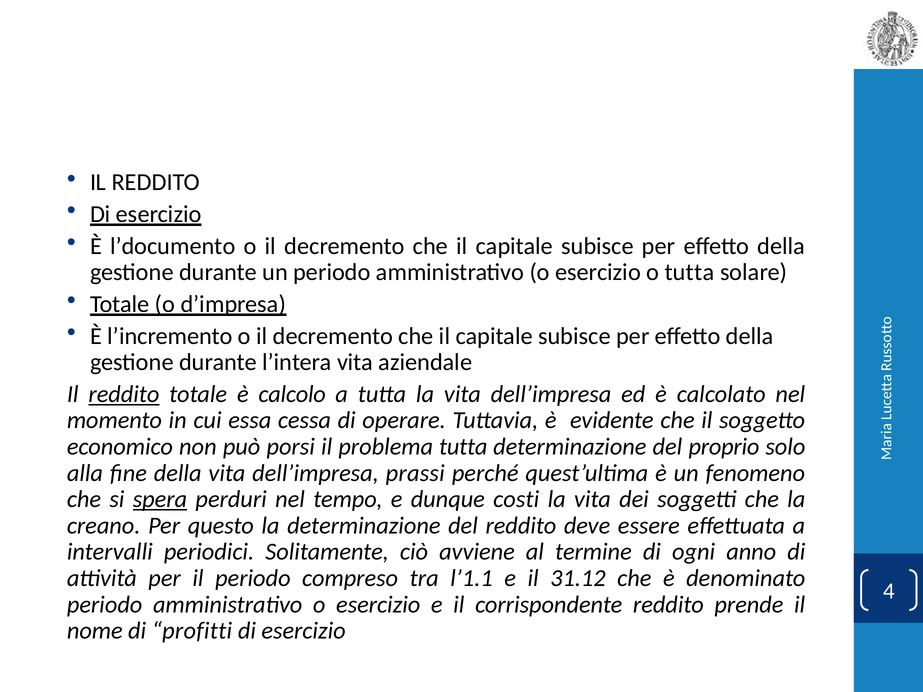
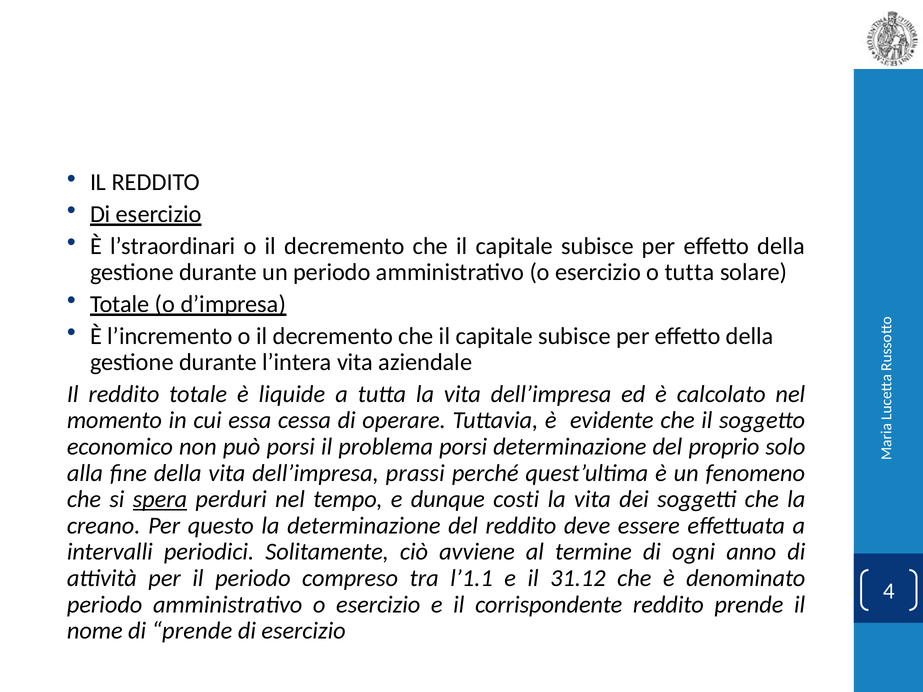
l’documento: l’documento -> l’straordinari (173, 246)
reddito underline: present -> none (124, 394)
calcolo: calcolo -> liquide (292, 394)
problema tutta: tutta -> porsi (463, 447)
di profitti: profitti -> prende (192, 631)
